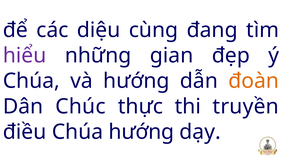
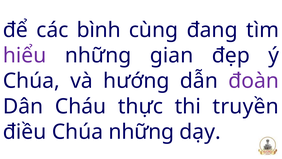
diệu: diệu -> bình (99, 30)
đoàn colour: orange -> purple (254, 81)
Chúc: Chúc -> Cháu (81, 106)
Chúa hướng: hướng -> những (141, 132)
